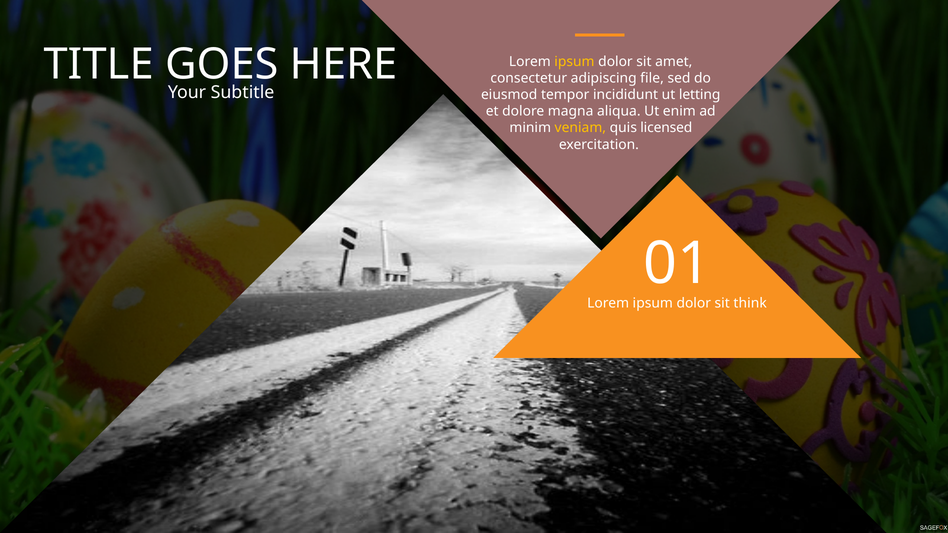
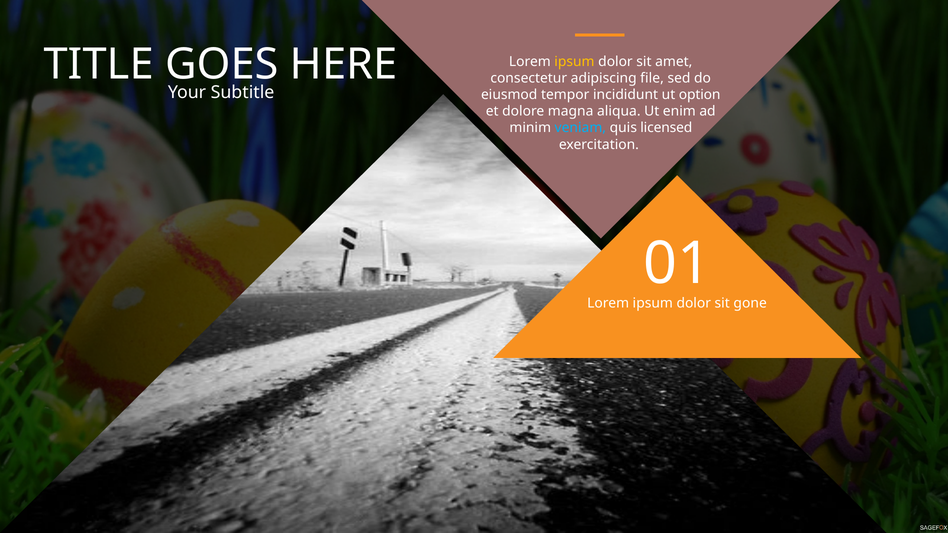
letting: letting -> option (700, 95)
veniam colour: yellow -> light blue (580, 128)
think: think -> gone (750, 303)
